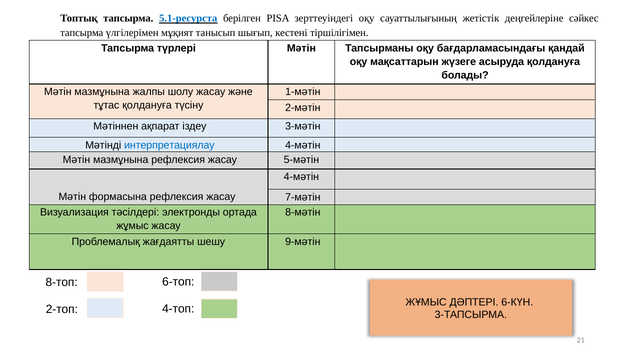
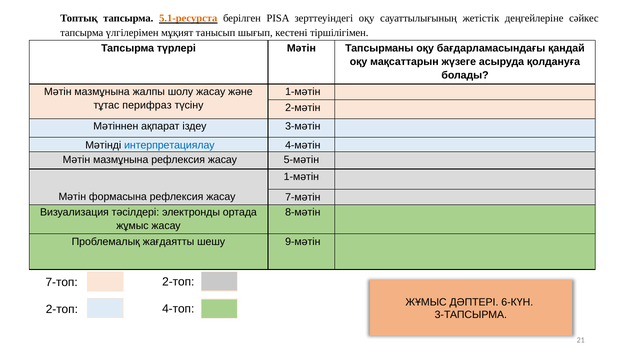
5.1-ресурста colour: blue -> orange (188, 18)
тұтас қолдануға: қолдануға -> перифраз (147, 105)
4-мәтін: 4-мәтін -> 1-мәтін (301, 177)
6-топ: 6-топ -> 2-топ (178, 282)
8-топ: 8-топ -> 7-топ (62, 282)
